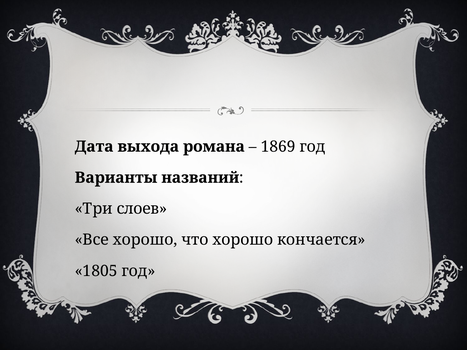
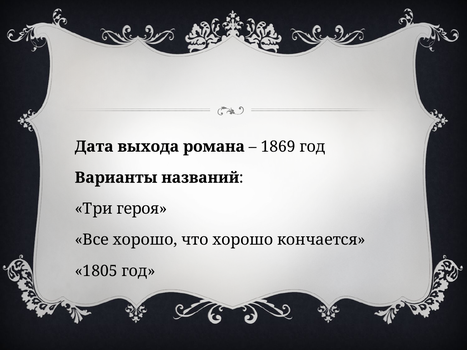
слоев: слоев -> героя (142, 209)
